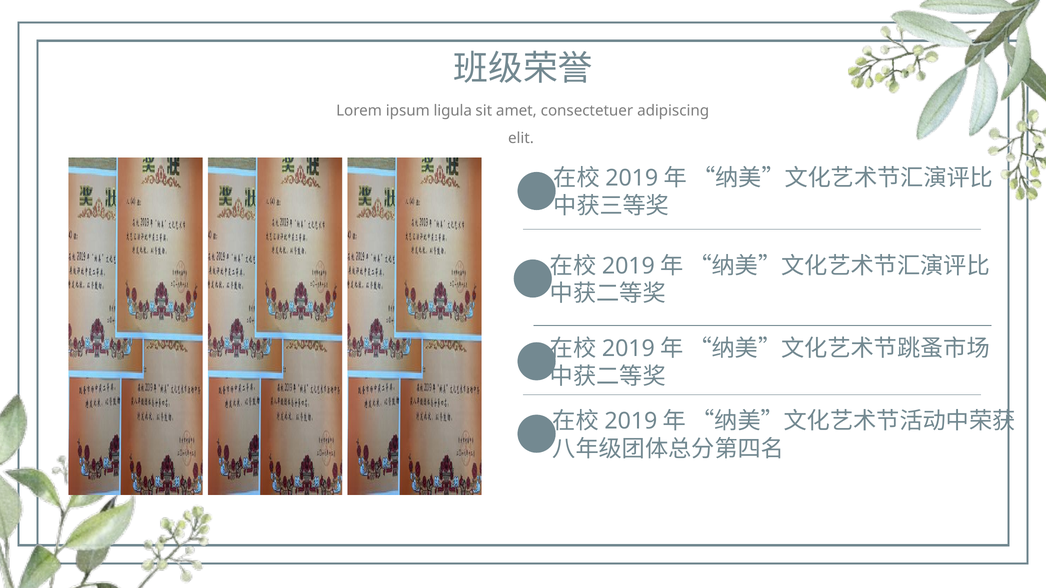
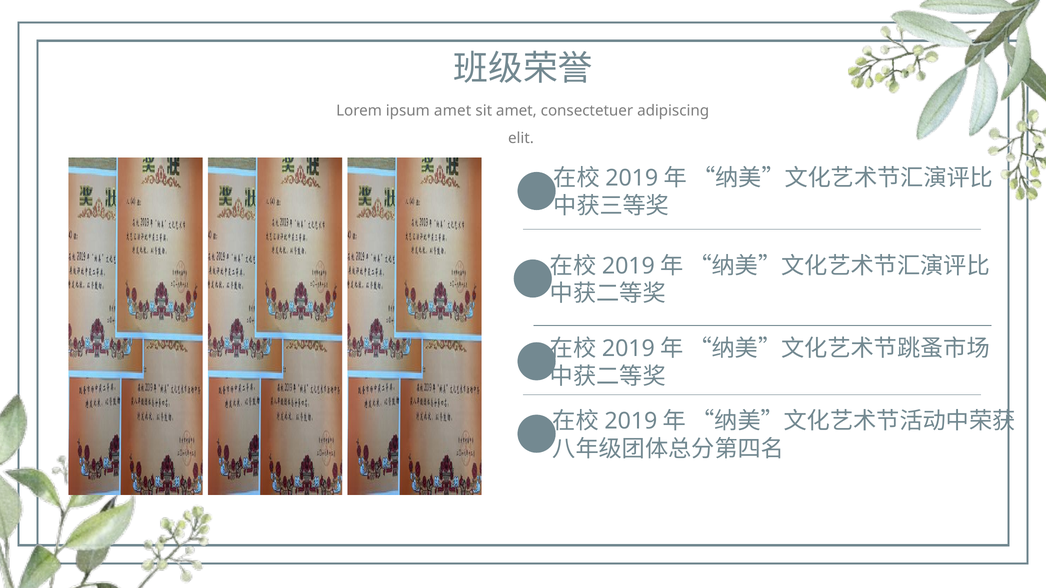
ipsum ligula: ligula -> amet (453, 111)
